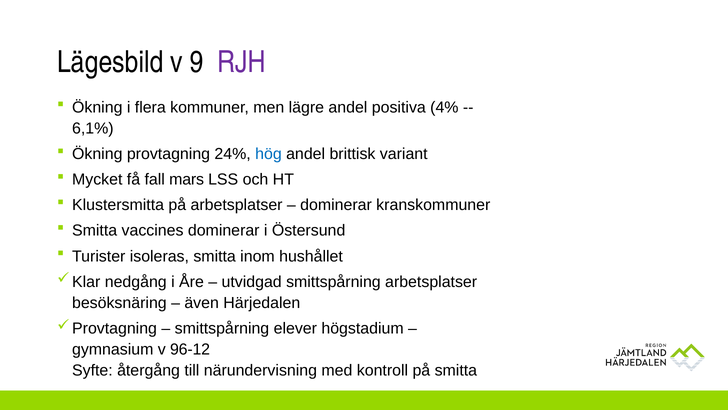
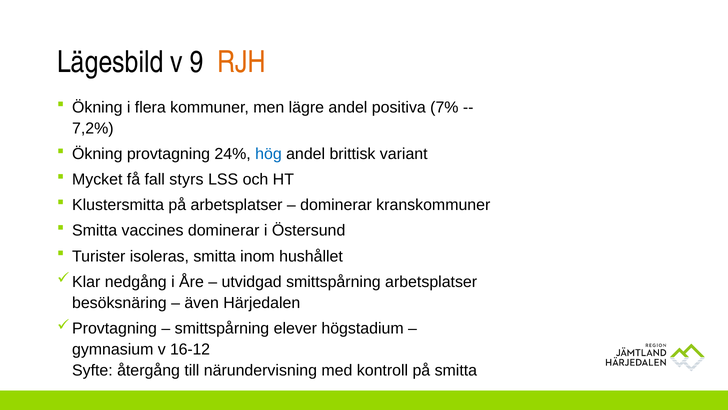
RJH colour: purple -> orange (241, 62)
4%: 4% -> 7% (444, 107)
6,1%: 6,1% -> 7,2% (93, 128)
mars: mars -> styrs (186, 179)
96-12: 96-12 -> 16-12 (190, 349)
